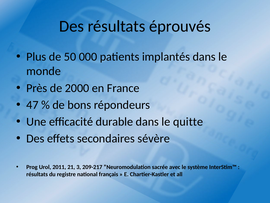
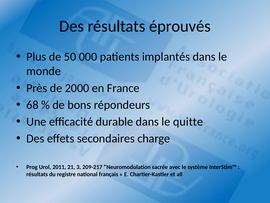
47: 47 -> 68 (32, 105)
sévère: sévère -> charge (154, 138)
